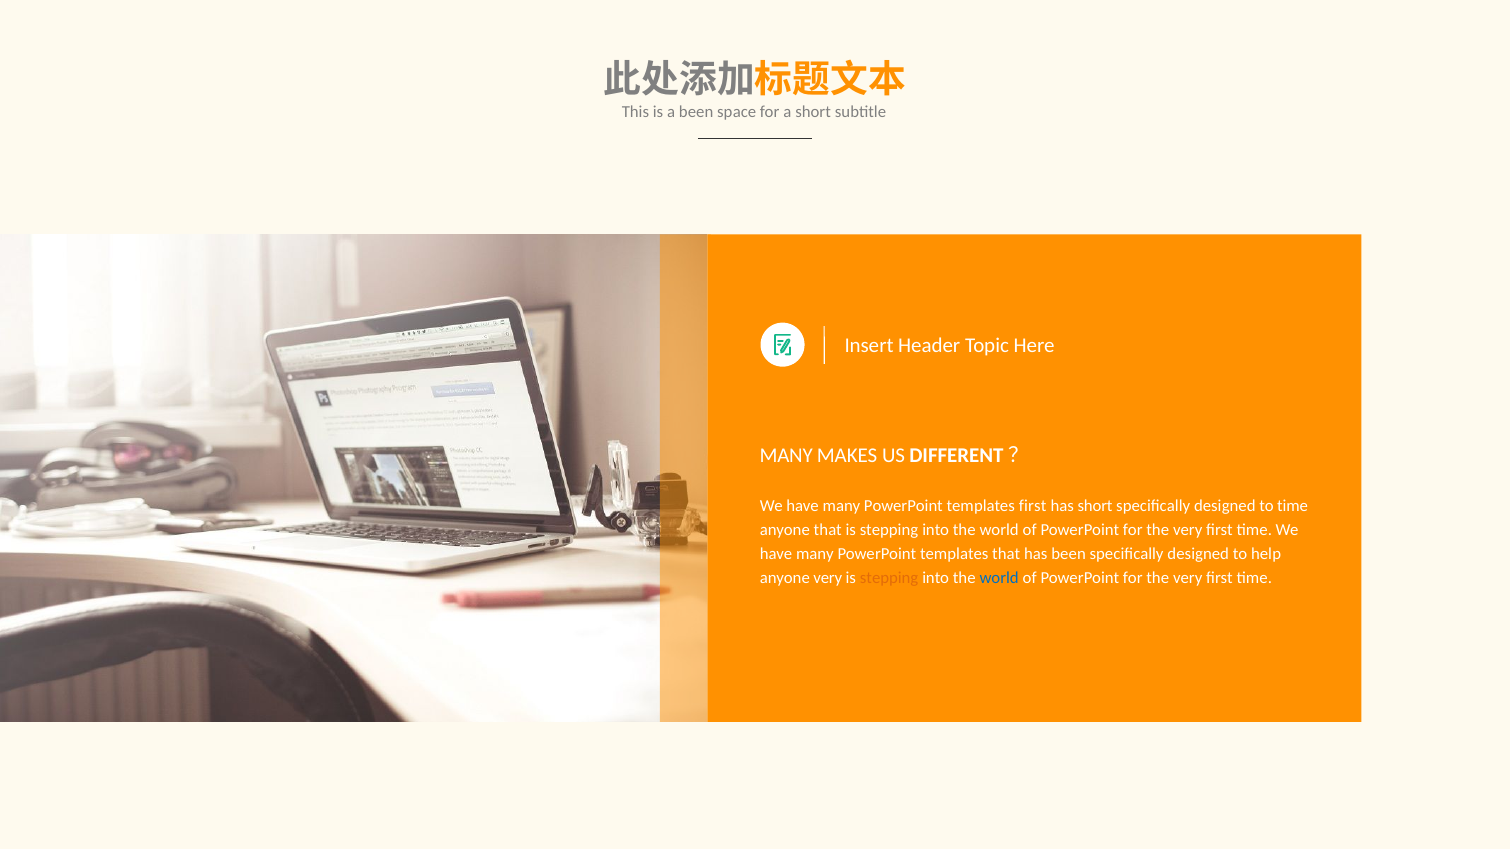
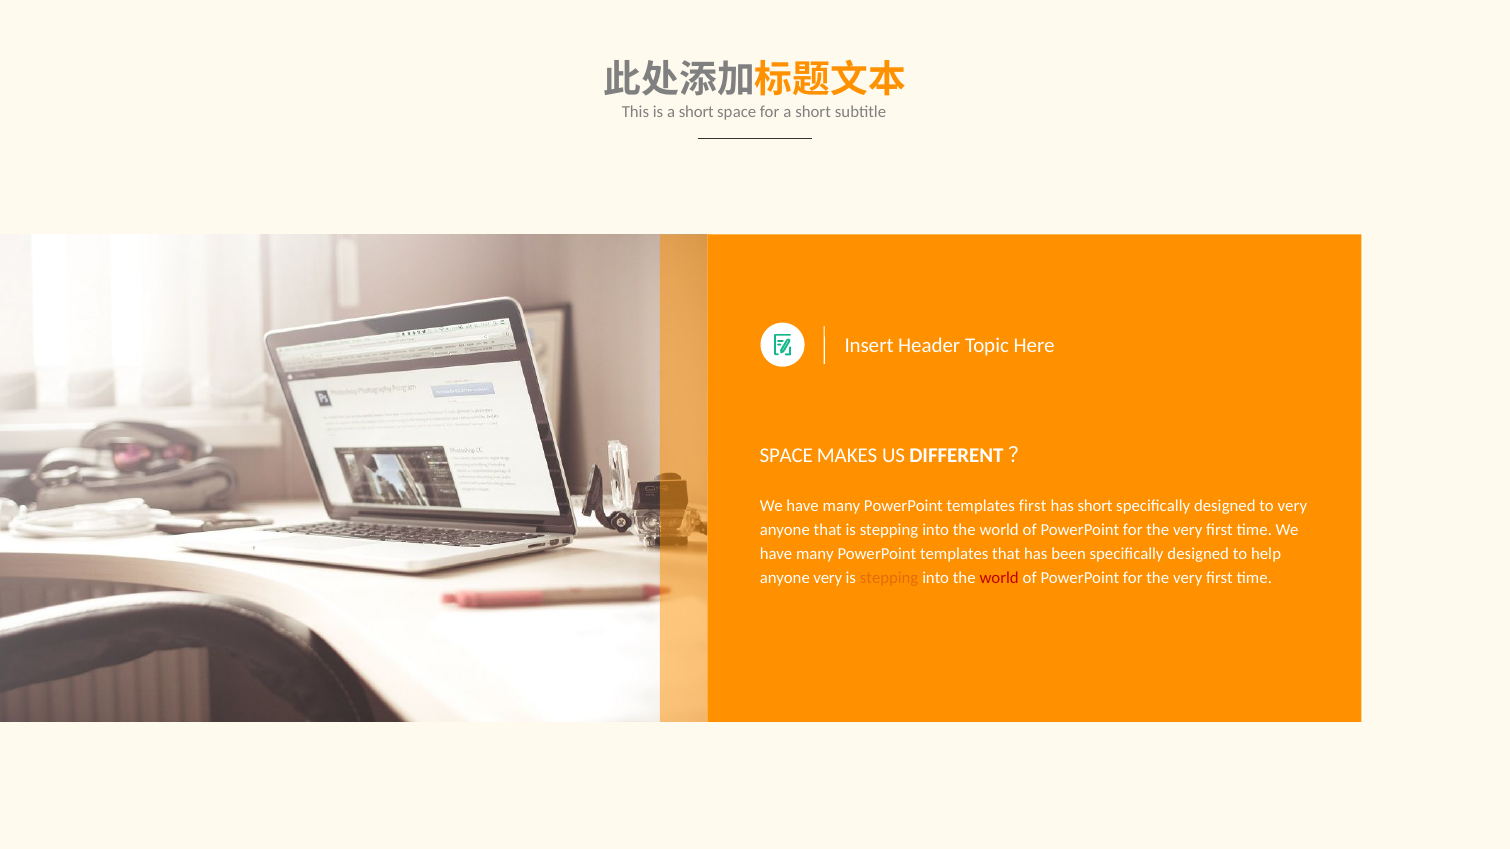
is a been: been -> short (696, 112)
MANY: MANY -> SPACE (786, 456)
to time: time -> very (1292, 506)
world colour: blue -> red (999, 579)
